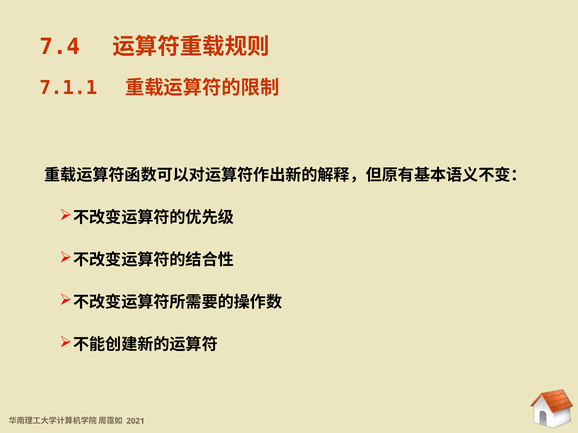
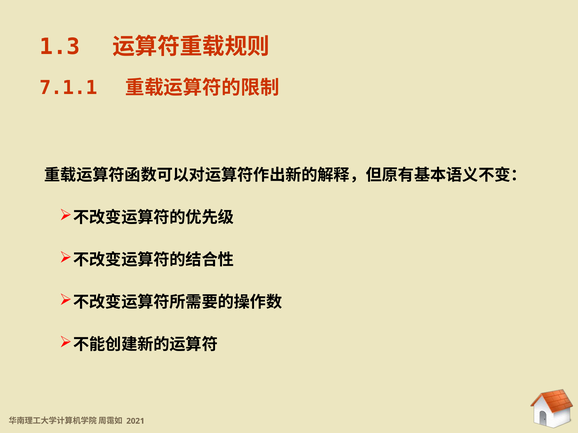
7.4: 7.4 -> 1.3 (60, 47)
